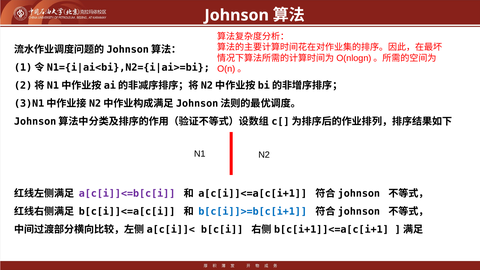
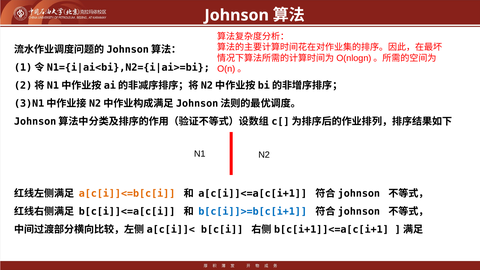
a[c[i]]<=b[c[i colour: purple -> orange (127, 194)
